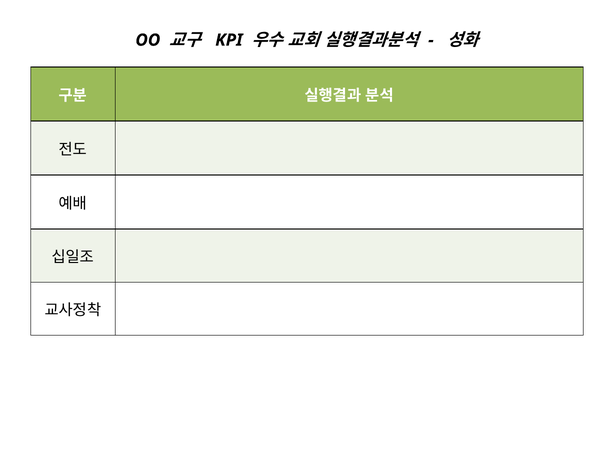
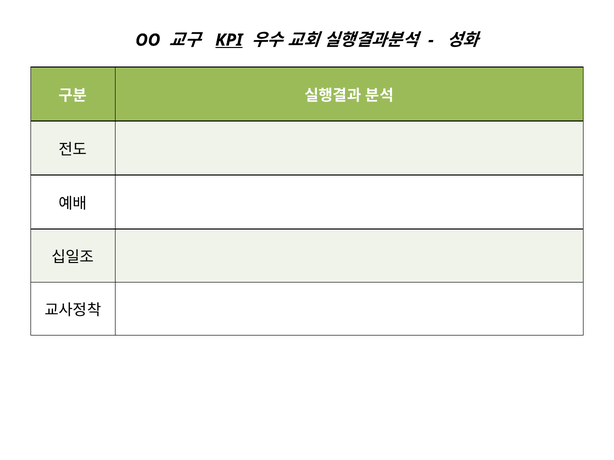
KPI underline: none -> present (229, 40)
